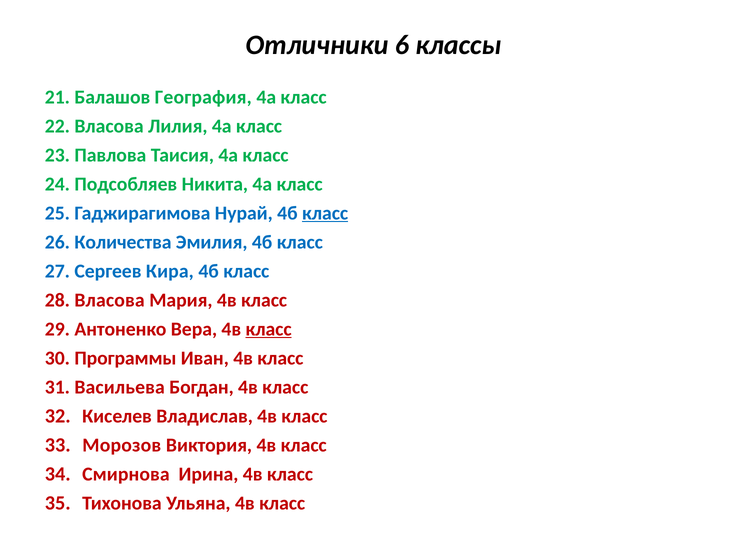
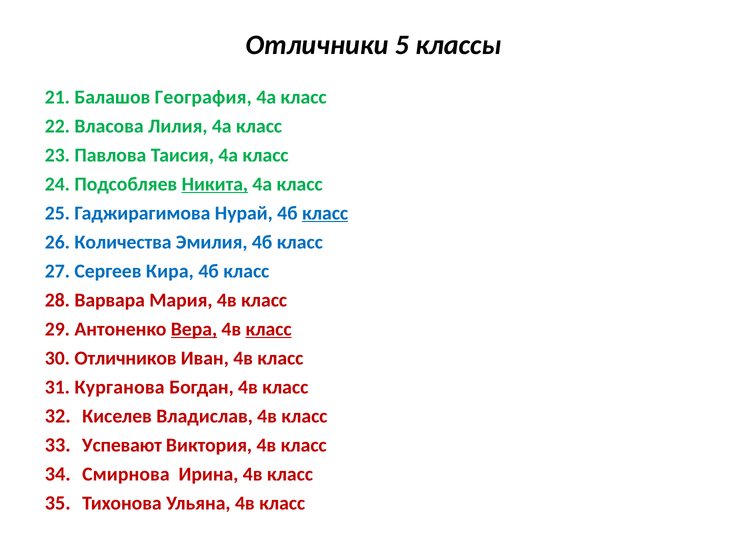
6: 6 -> 5 (402, 45)
Никита underline: none -> present (215, 184)
28 Власова: Власова -> Варвара (110, 300)
Вера underline: none -> present (194, 329)
Программы: Программы -> Отличников (125, 358)
Васильева: Васильева -> Курганова (120, 387)
Морозов: Морозов -> Успевают (122, 445)
